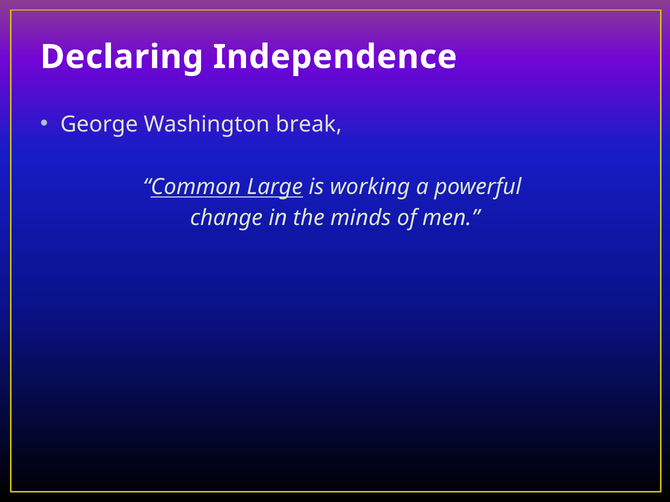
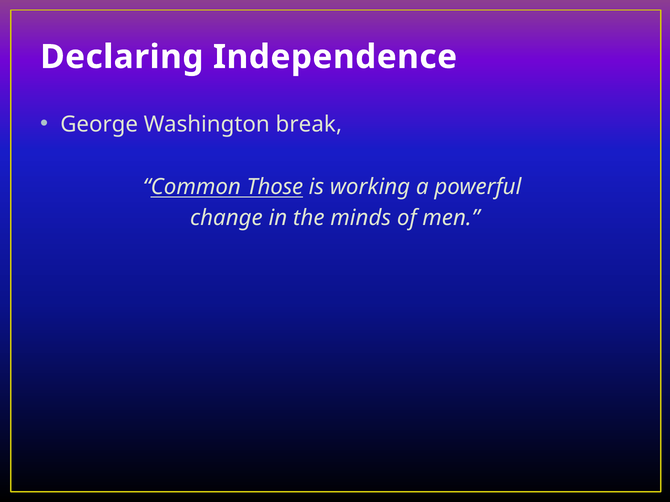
Large: Large -> Those (275, 187)
